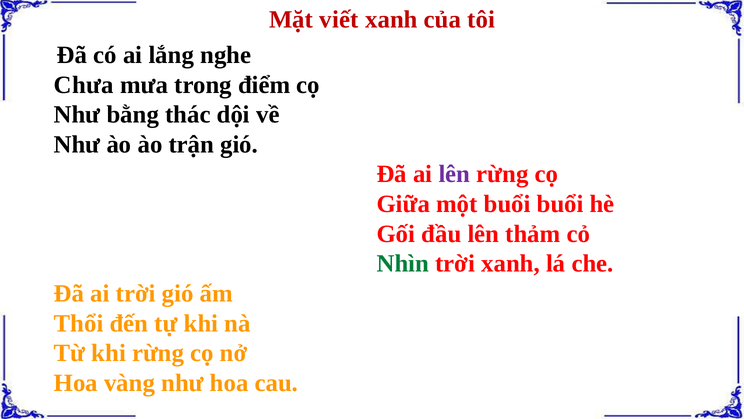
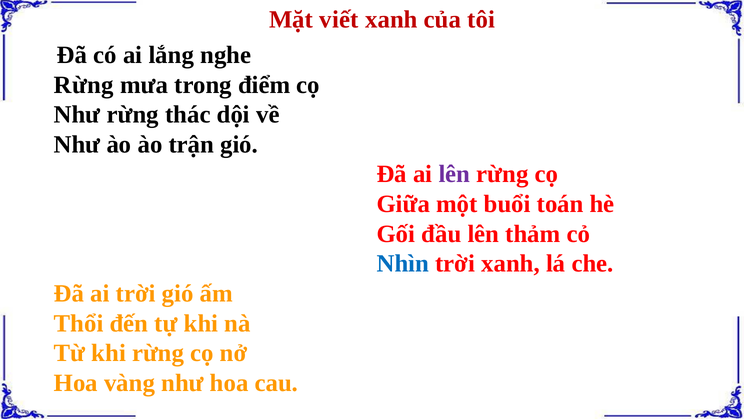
Chưa: Chưa -> Rừng (84, 85)
Như bằng: bằng -> rừng (133, 115)
buổi buổi: buổi -> toán (560, 204)
Nhìn colour: green -> blue (403, 263)
